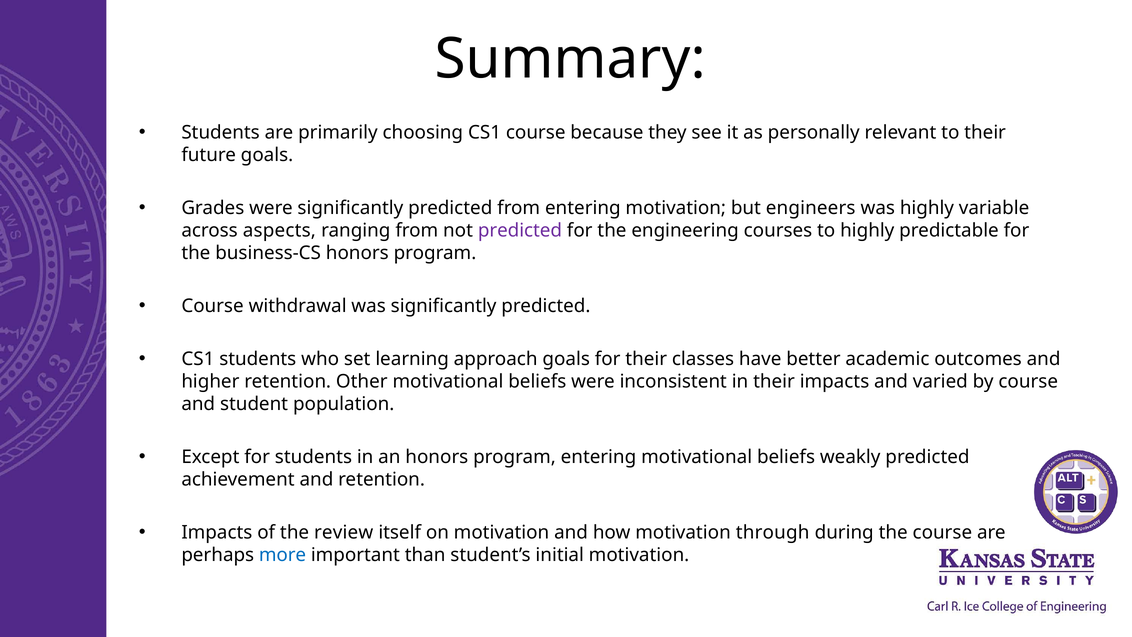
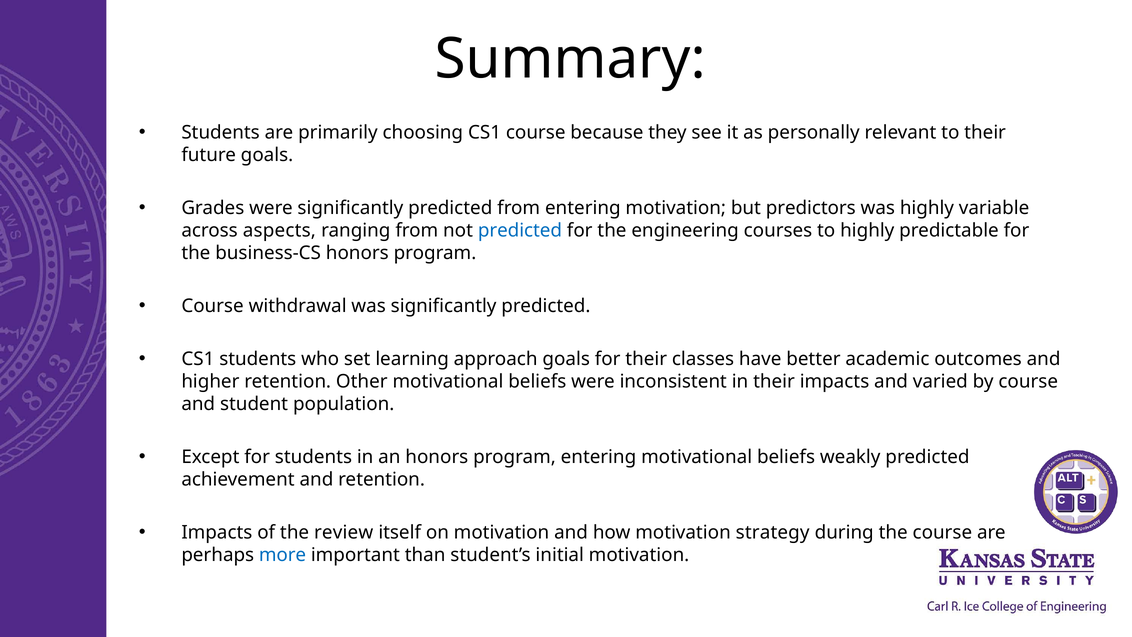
engineers: engineers -> predictors (811, 208)
predicted colour: purple -> blue (520, 230)
through: through -> strategy (773, 532)
